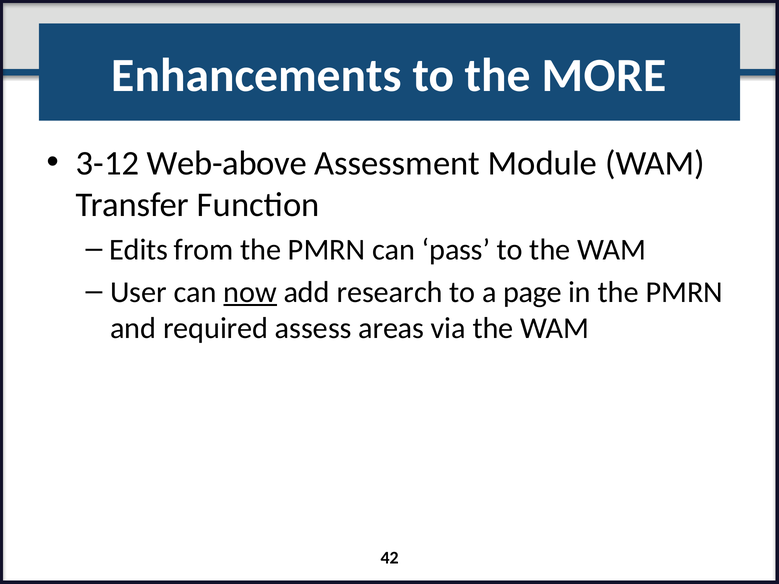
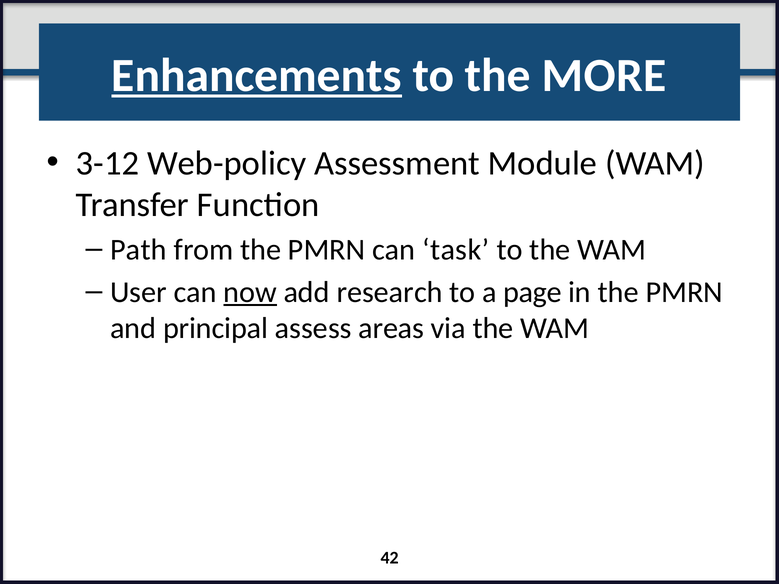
Enhancements underline: none -> present (257, 75)
Web-above: Web-above -> Web-policy (227, 163)
Edits: Edits -> Path (138, 250)
pass: pass -> task (456, 250)
required: required -> principal (216, 329)
